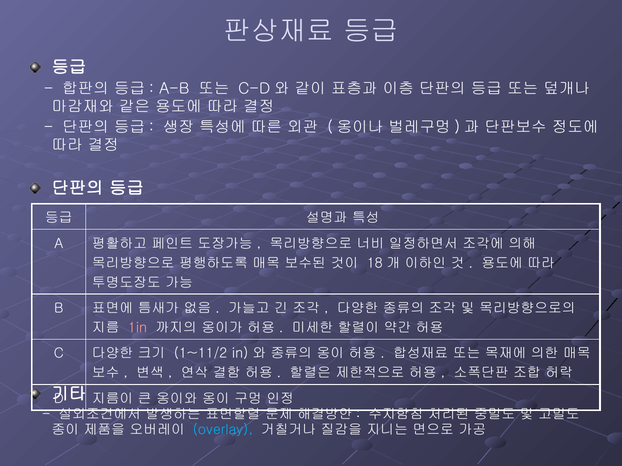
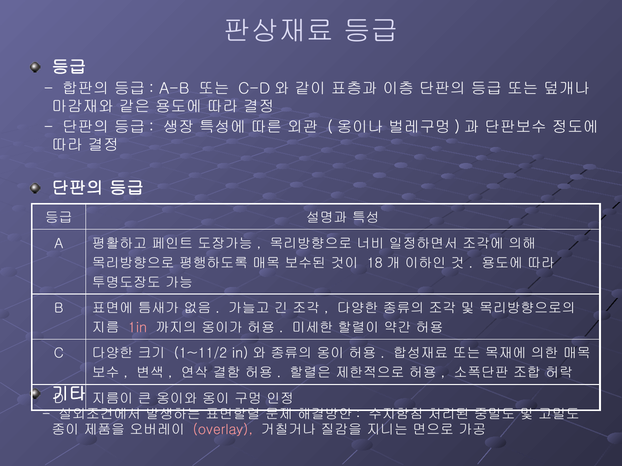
overlay colour: light blue -> pink (223, 430)
